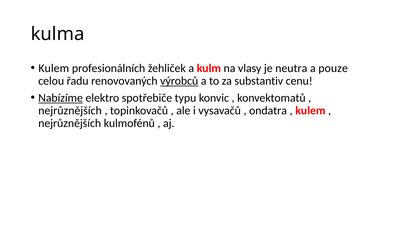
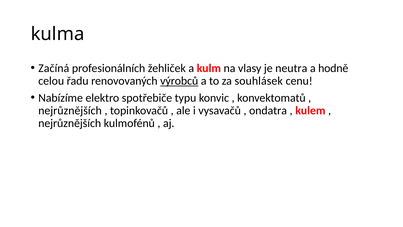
Kulem: Kulem -> Začíná (54, 68)
pouze: pouze -> hodně (333, 68)
substantiv: substantiv -> souhlásek (259, 81)
Nabízíme underline: present -> none (61, 98)
